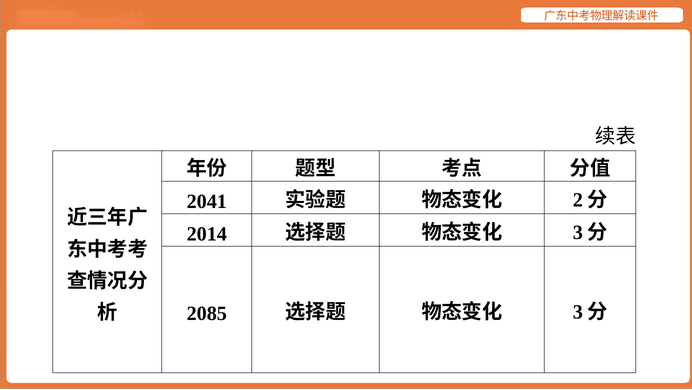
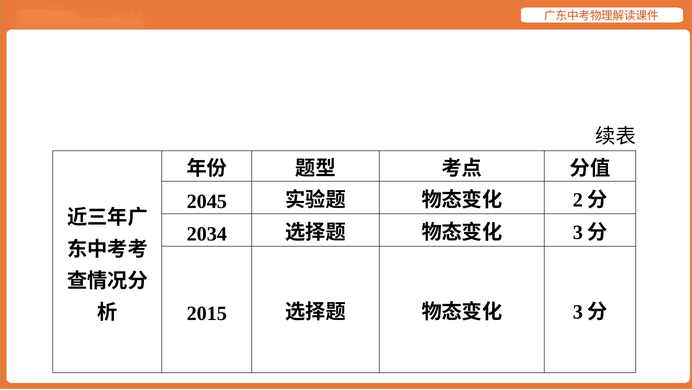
2041: 2041 -> 2045 (207, 201)
2014: 2014 -> 2034 (207, 234)
2085: 2085 -> 2015 (207, 313)
